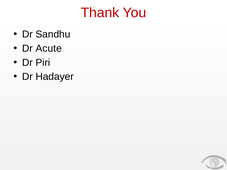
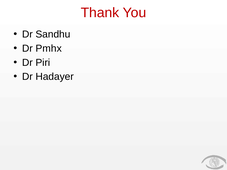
Acute: Acute -> Pmhx (49, 49)
